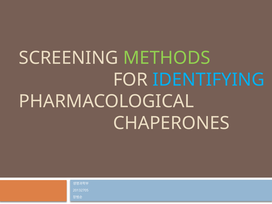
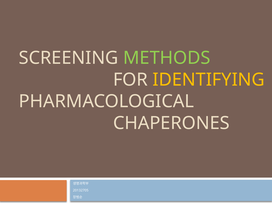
IDENTIFYING colour: light blue -> yellow (209, 80)
